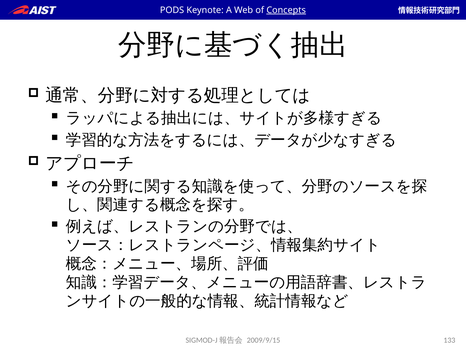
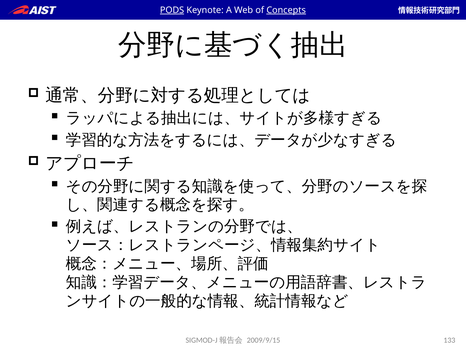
PODS underline: none -> present (172, 10)
